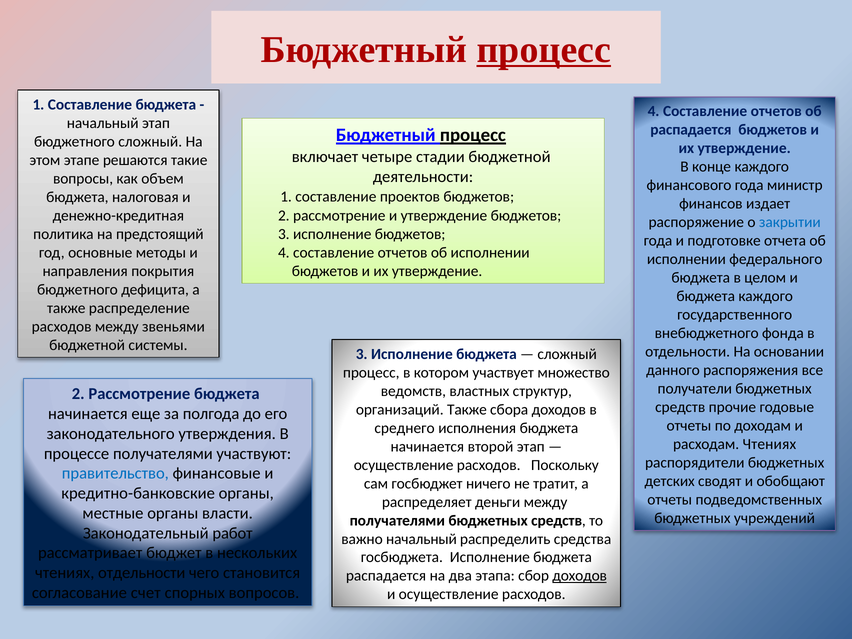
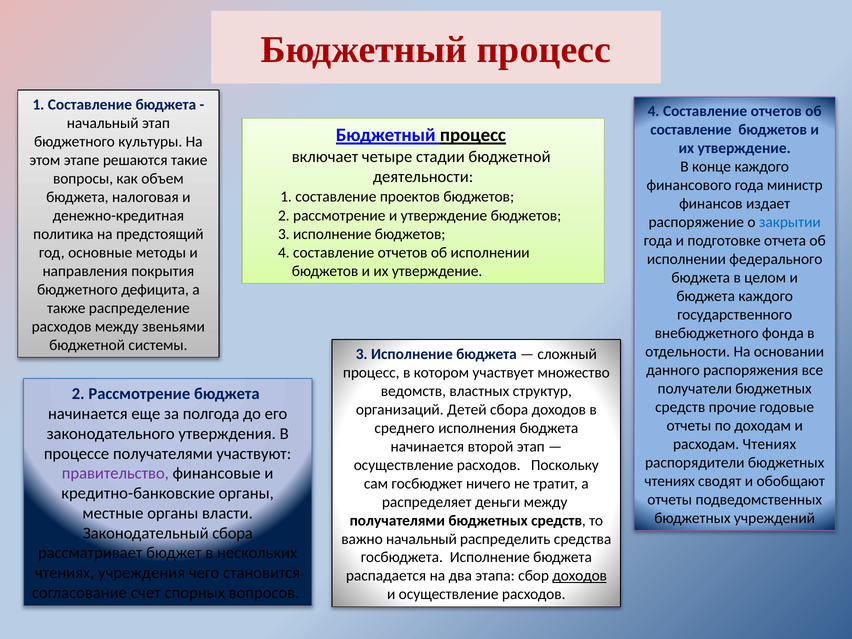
процесс underline: present -> none (544, 50)
распадается: распадается -> составление (691, 130)
бюджетного сложный: сложный -> культуры (150, 142)
организаций Также: Также -> Детей (467, 410)
правительство colour: blue -> purple (115, 473)
детских: детских -> чтениях (670, 481)
Законодательный работ: работ -> сбора (233, 533)
чтениях отдельности: отдельности -> учреждения (142, 573)
